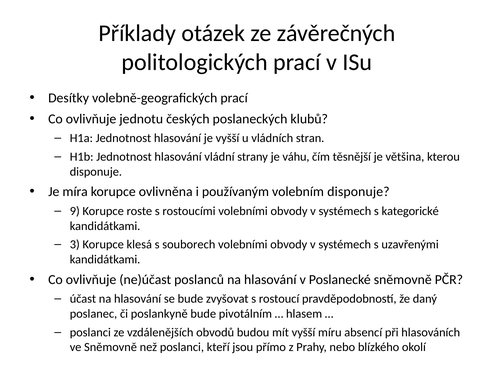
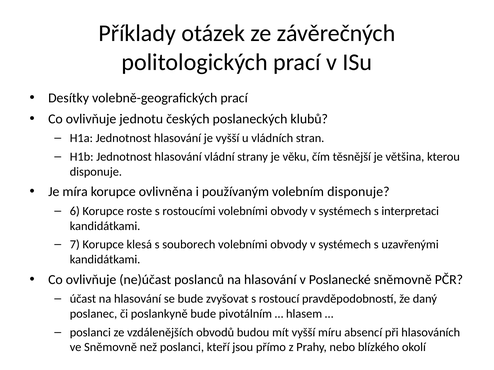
váhu: váhu -> věku (296, 157)
9: 9 -> 6 (75, 211)
kategorické: kategorické -> interpretaci (410, 211)
3: 3 -> 7 (75, 245)
